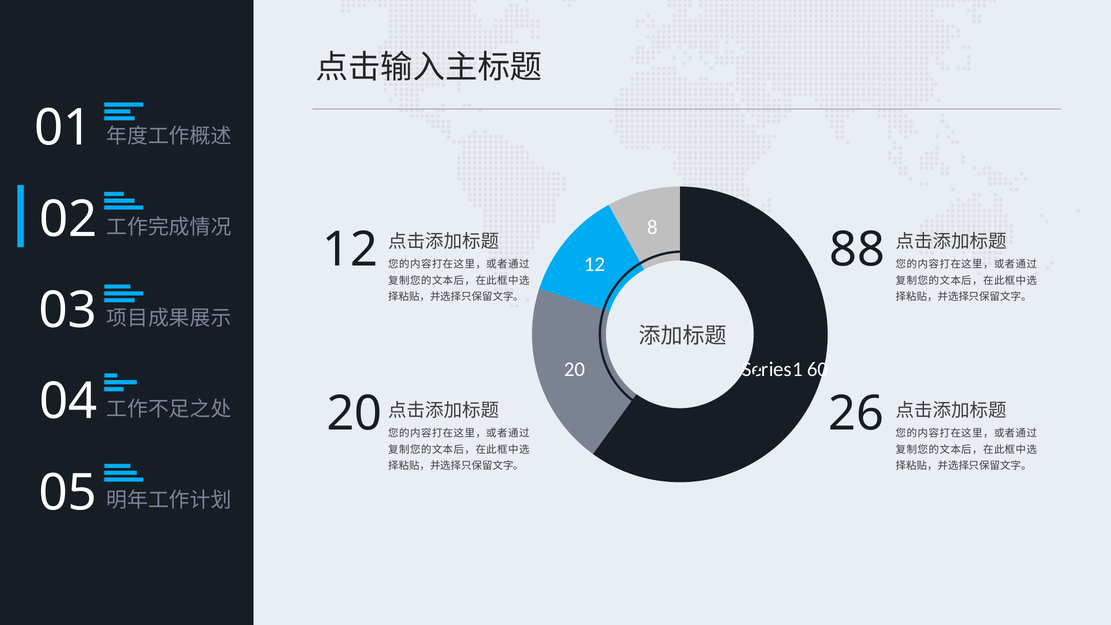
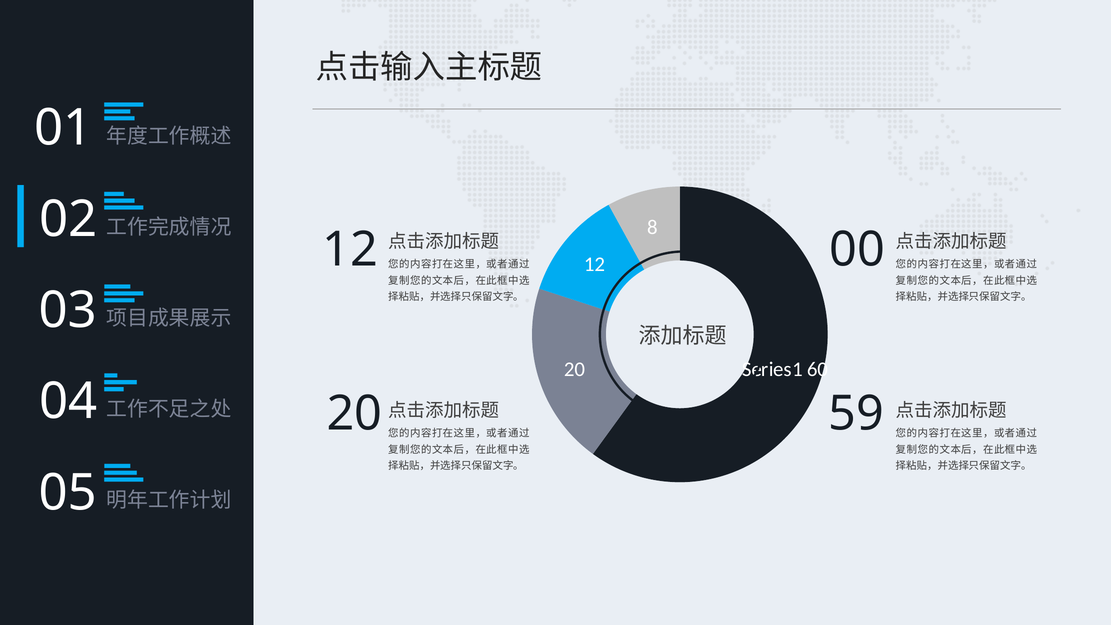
88: 88 -> 00 (857, 250)
26: 26 -> 59 (856, 414)
